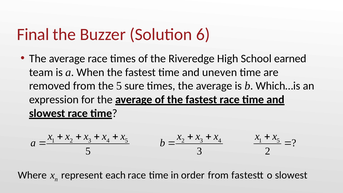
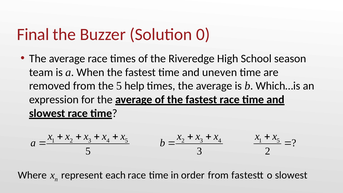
6: 6 -> 0 (203, 35)
earned: earned -> season (290, 58)
sure: sure -> help (134, 86)
